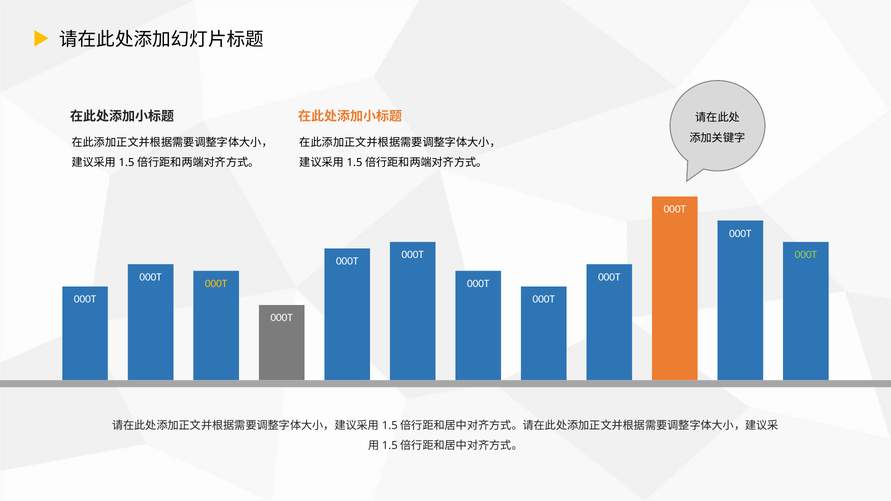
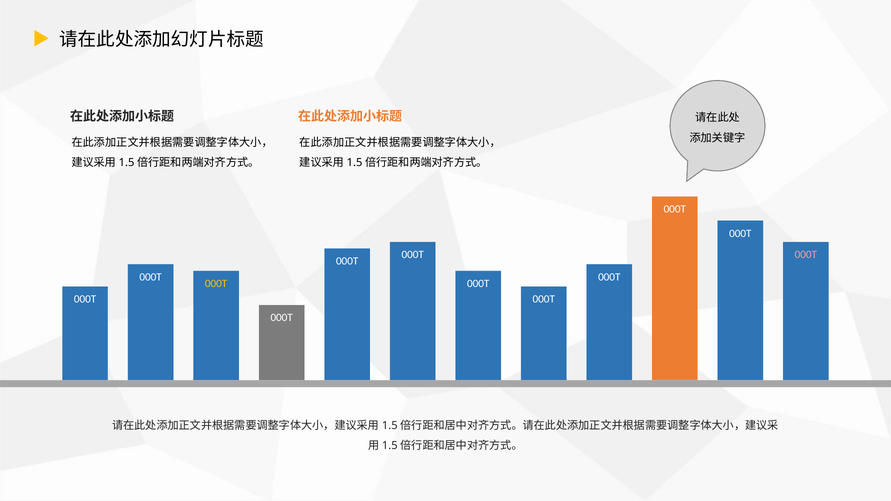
000T colour: light green -> pink (806, 255)
